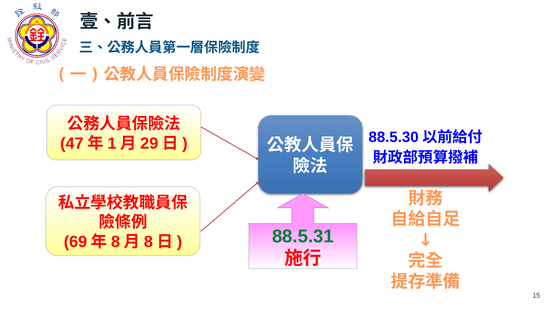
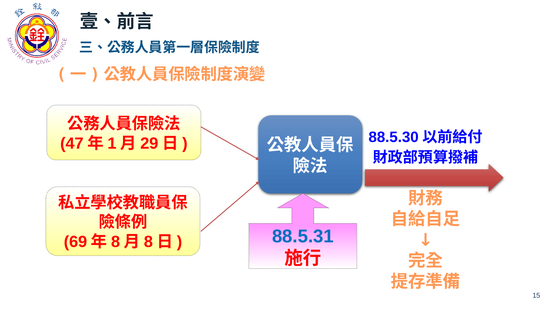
88.5.31 colour: green -> blue (303, 236)
